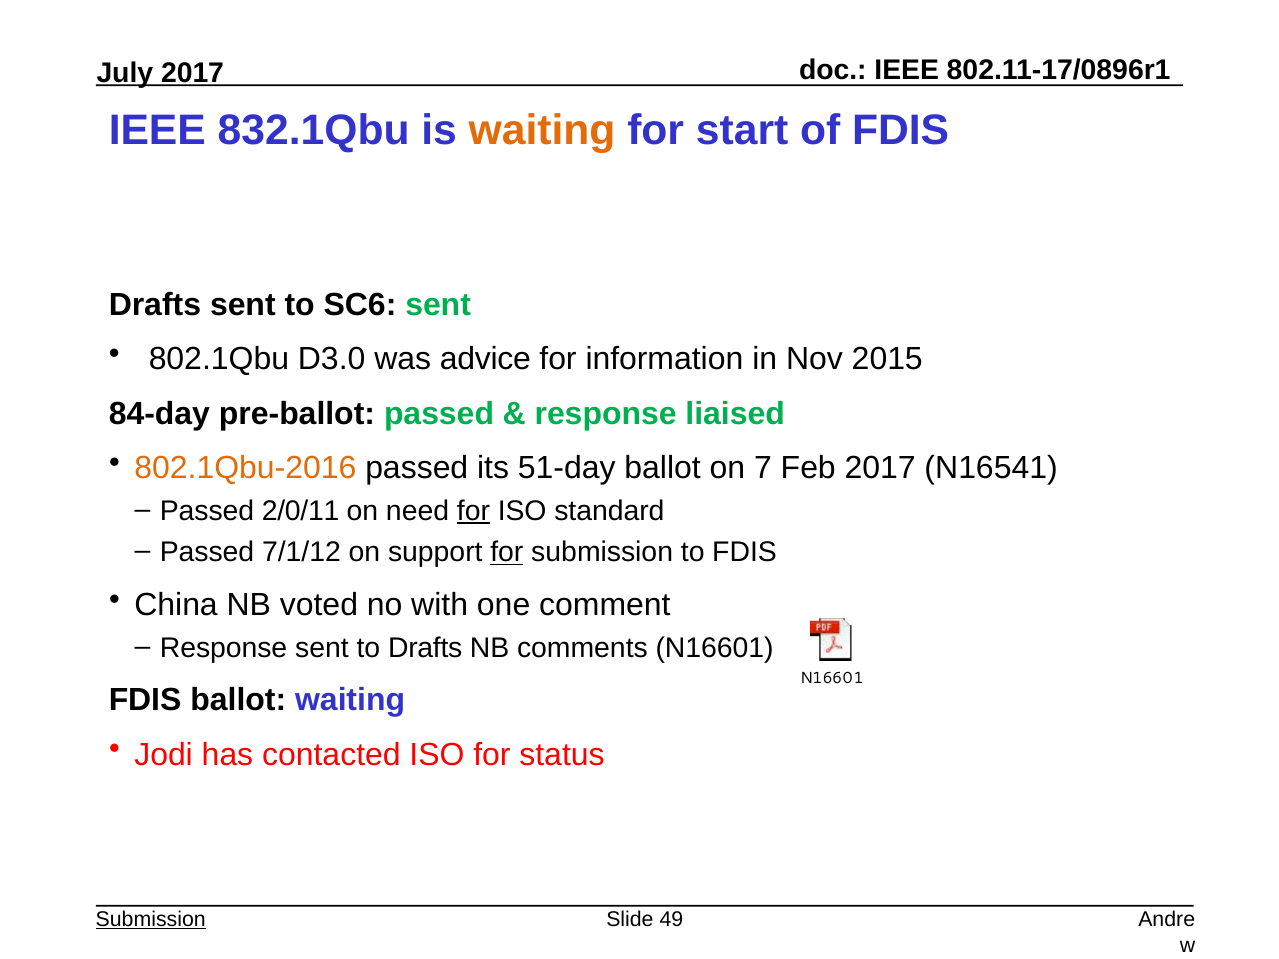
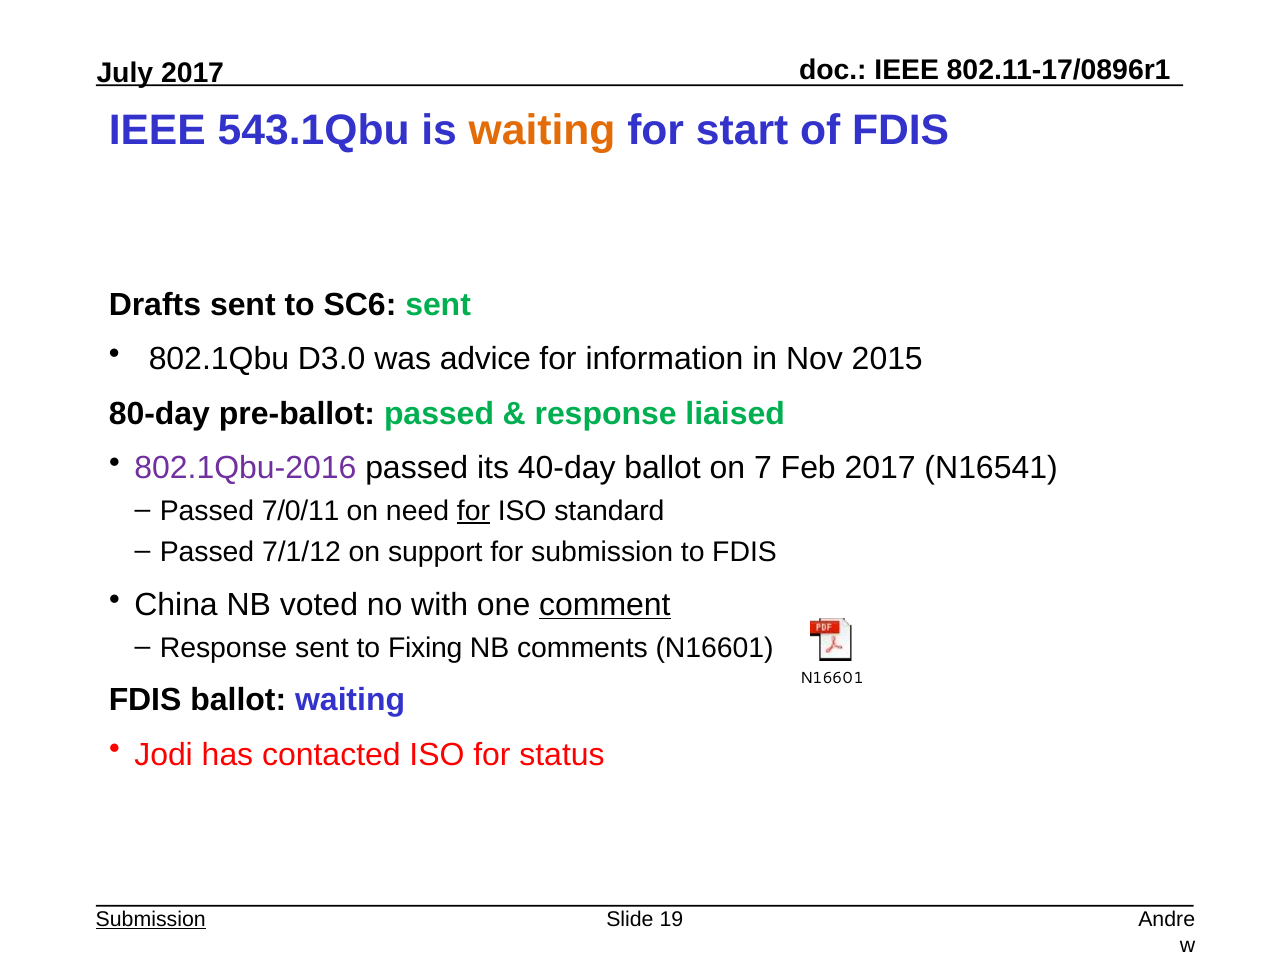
832.1Qbu: 832.1Qbu -> 543.1Qbu (314, 131)
84-day: 84-day -> 80-day (159, 414)
802.1Qbu-2016 colour: orange -> purple (245, 468)
51-day: 51-day -> 40-day (567, 468)
2/0/11: 2/0/11 -> 7/0/11 (301, 511)
for underline: present -> none (507, 552)
comment underline: none -> present (605, 605)
to Drafts: Drafts -> Fixing (425, 648)
49: 49 -> 19 (671, 920)
